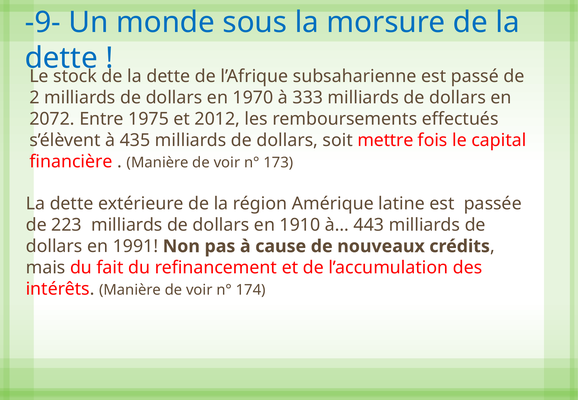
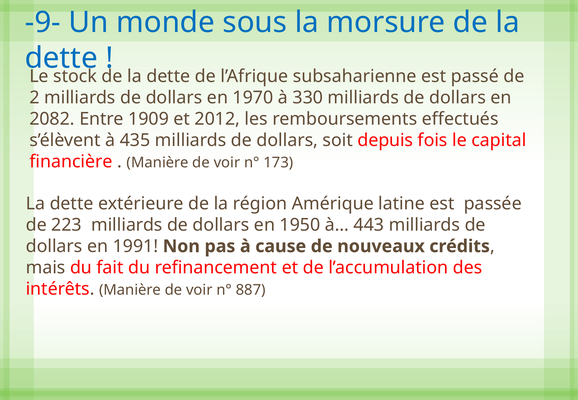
333: 333 -> 330 (308, 98)
2072: 2072 -> 2082 (52, 119)
1975: 1975 -> 1909 (149, 119)
mettre: mettre -> depuis (385, 140)
1910: 1910 -> 1950 (300, 225)
174: 174 -> 887 (251, 290)
